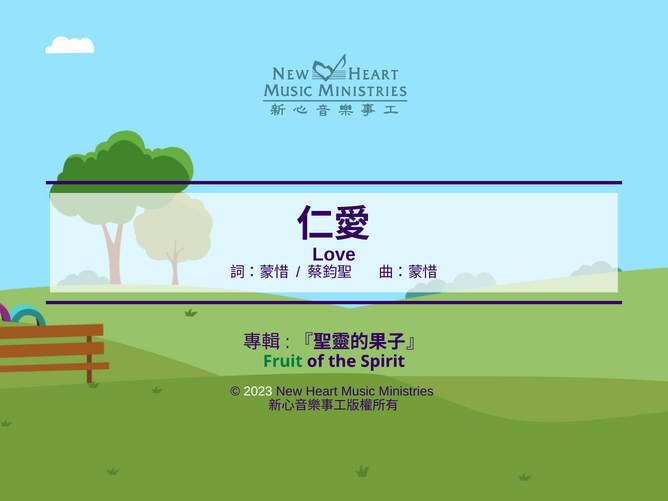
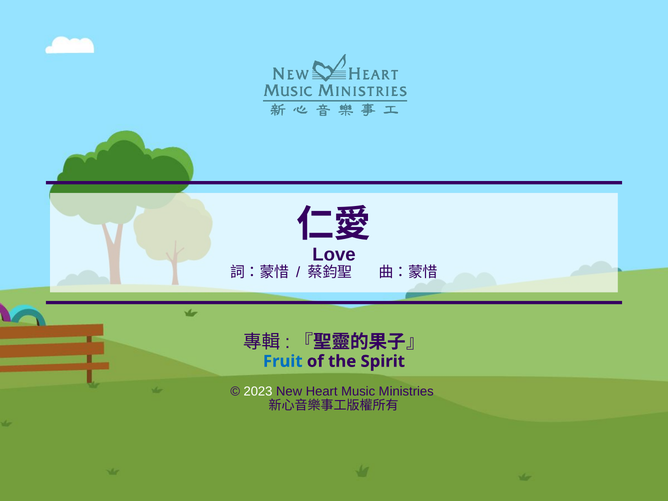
Fruit colour: green -> blue (283, 361)
